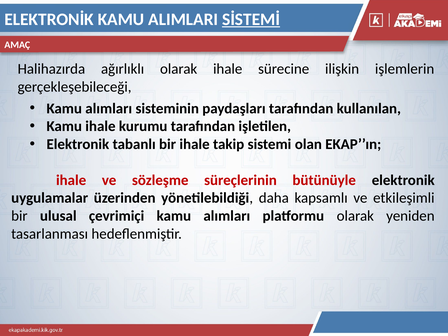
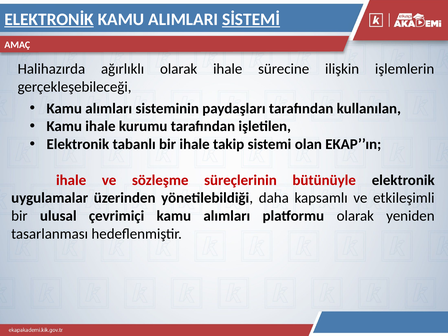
ELEKTRONİK underline: none -> present (49, 19)
